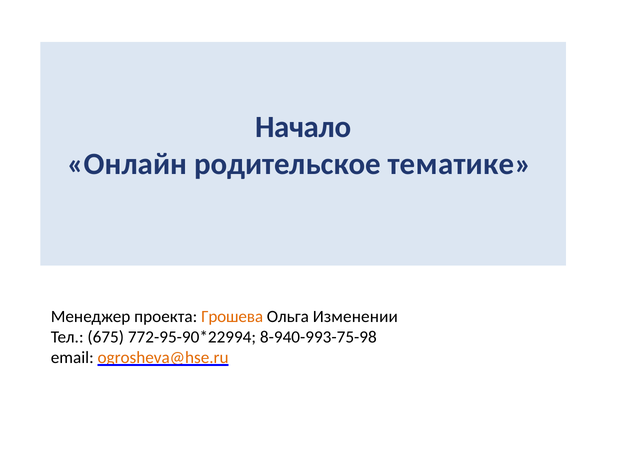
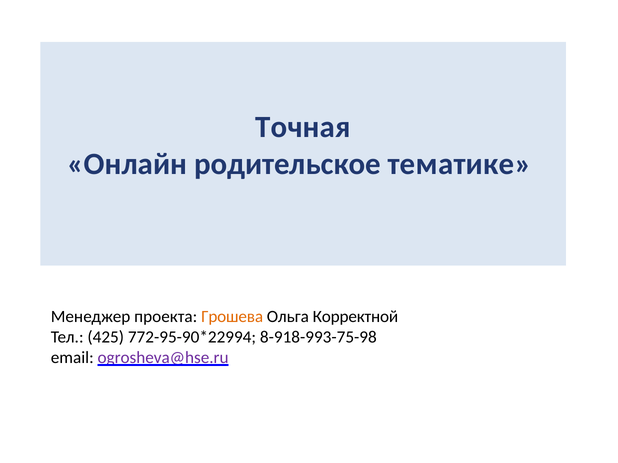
Начало: Начало -> Точная (303, 127)
Изменении: Изменении -> Корректной (355, 317)
675: 675 -> 425 (106, 337)
8-940-993-75-98: 8-940-993-75-98 -> 8-918-993-75-98 (318, 337)
ogrosheva@hse.ru colour: orange -> purple (163, 358)
